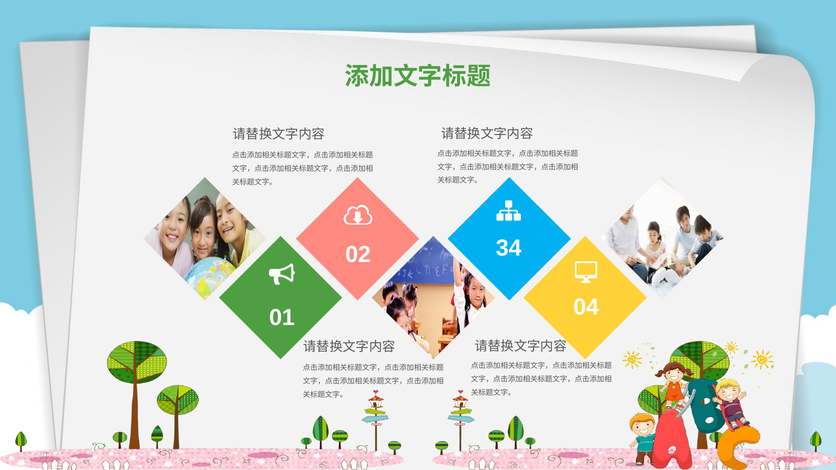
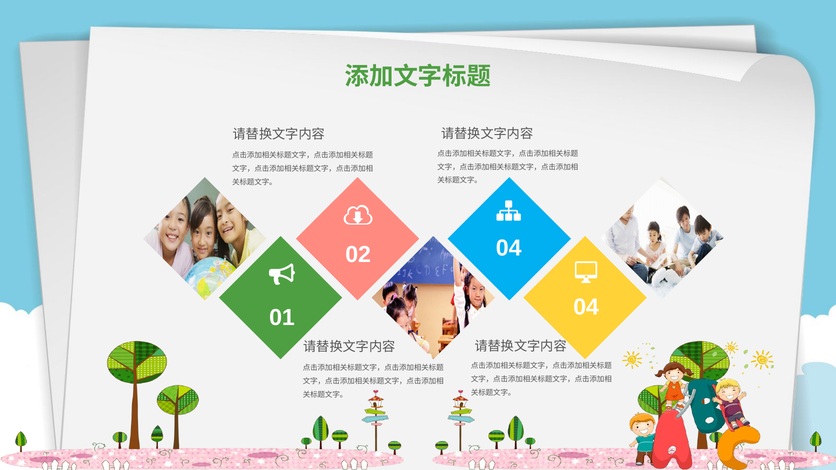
02 34: 34 -> 04 (509, 248)
